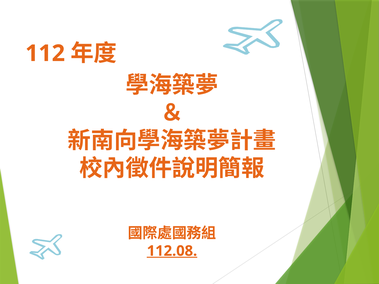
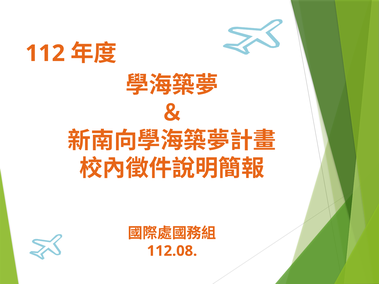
112.08 underline: present -> none (172, 251)
